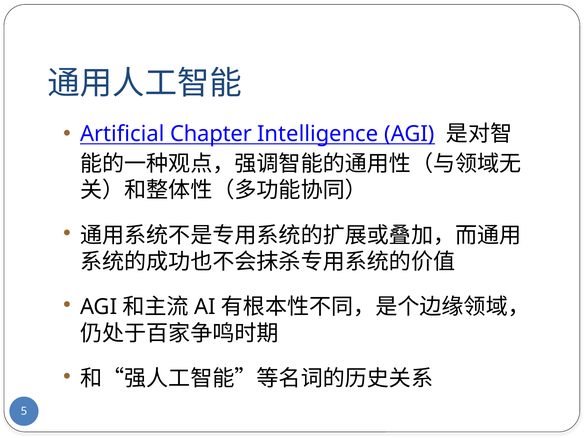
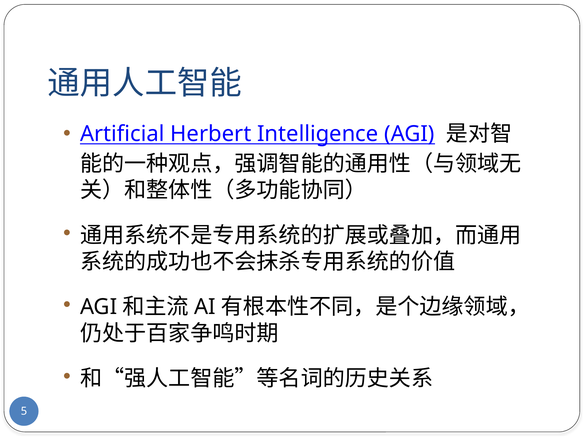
Chapter: Chapter -> Herbert (211, 134)
